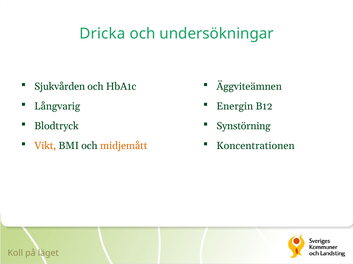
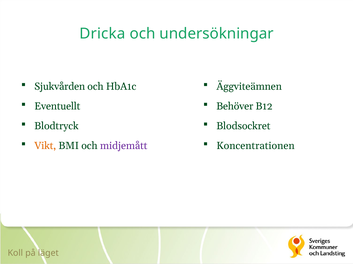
Långvarig: Långvarig -> Eventuellt (57, 107)
Energin: Energin -> Behöver (235, 107)
Synstörning: Synstörning -> Blodsockret (243, 126)
midjemått colour: orange -> purple (124, 146)
